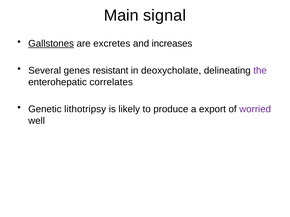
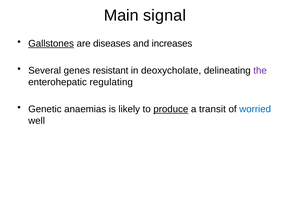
excretes: excretes -> diseases (112, 44)
correlates: correlates -> regulating (111, 82)
lithotripsy: lithotripsy -> anaemias (85, 109)
produce underline: none -> present (171, 109)
export: export -> transit (212, 109)
worried colour: purple -> blue (255, 109)
